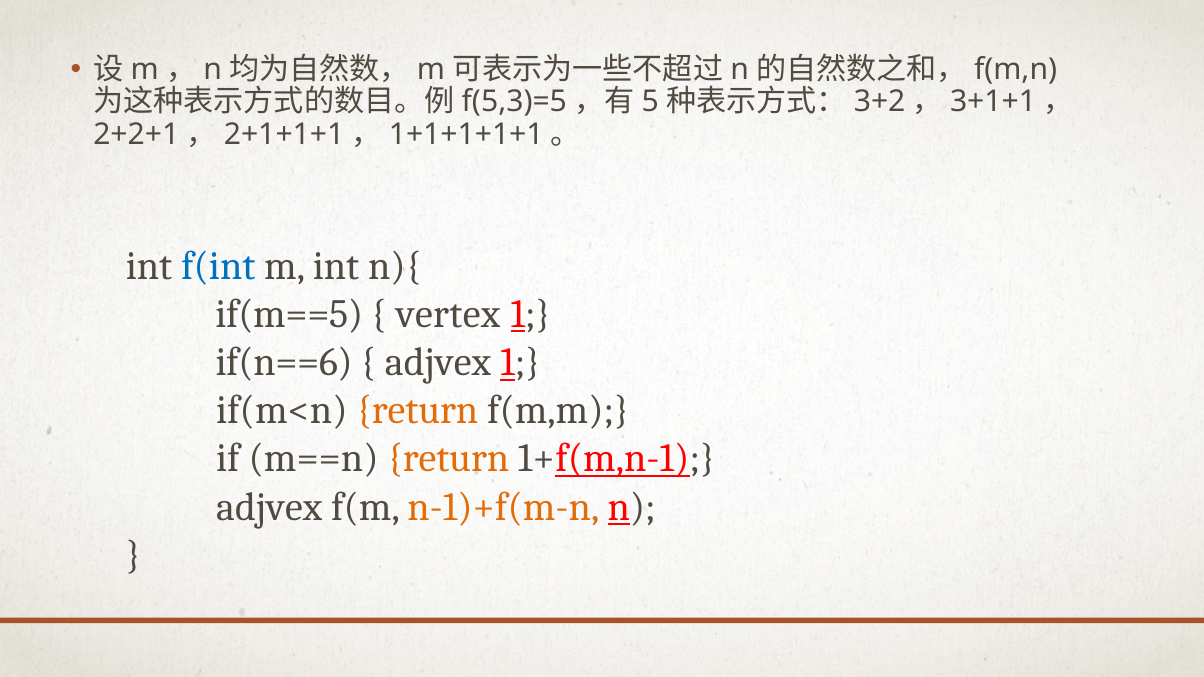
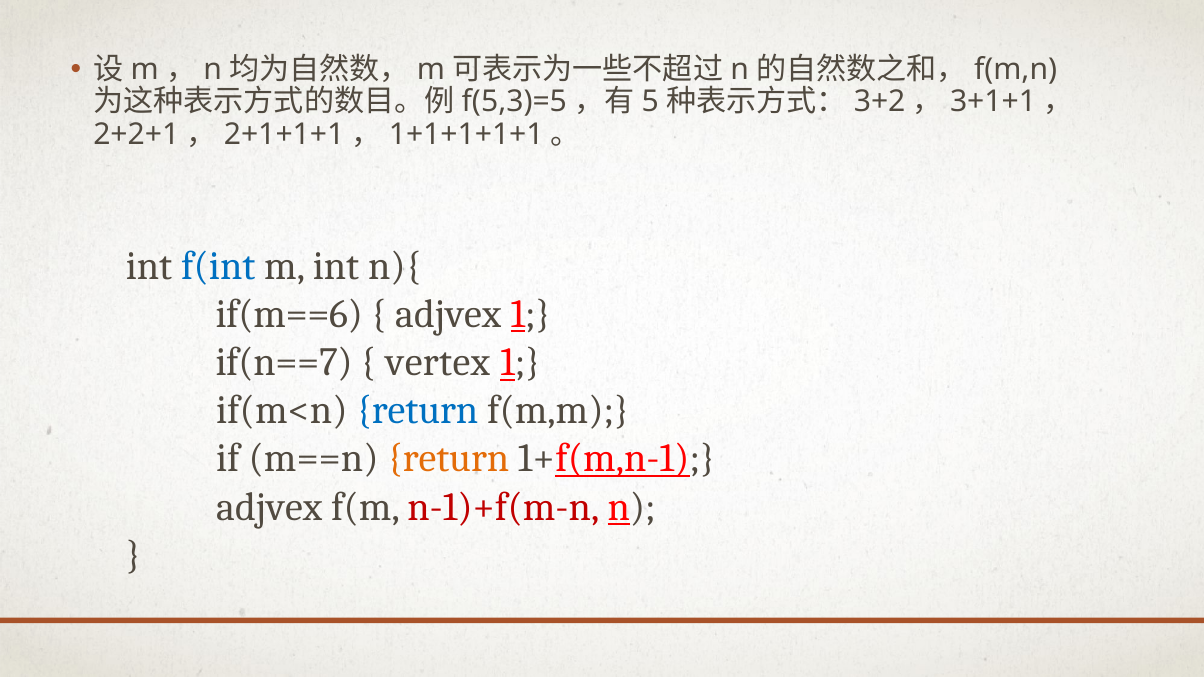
if(m==5: if(m==5 -> if(m==6 (289, 314)
vertex: vertex -> adjvex (448, 314)
if(n==6: if(n==6 -> if(n==7 (284, 362)
adjvex: adjvex -> vertex (438, 362)
return colour: orange -> blue (417, 411)
n-1)+f(m-n colour: orange -> red (503, 507)
